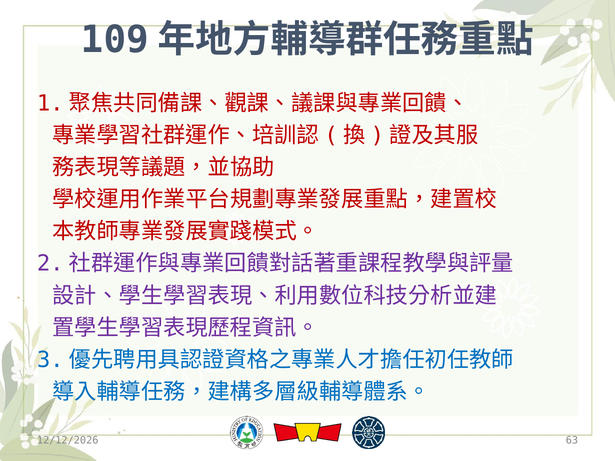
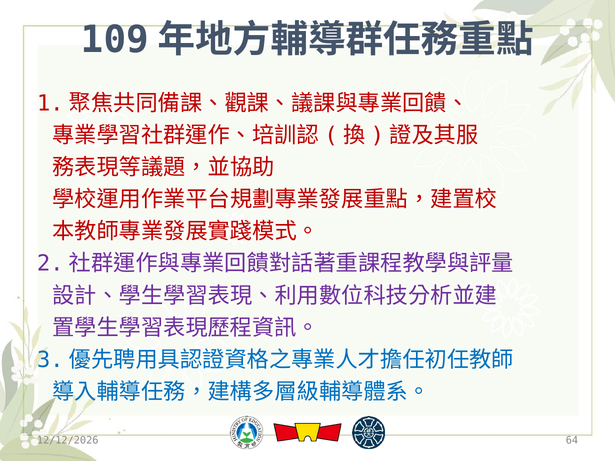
63: 63 -> 64 (572, 440)
